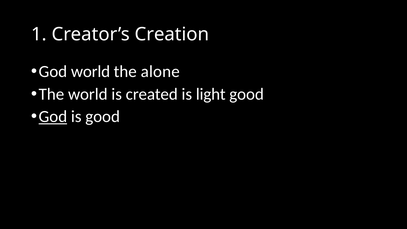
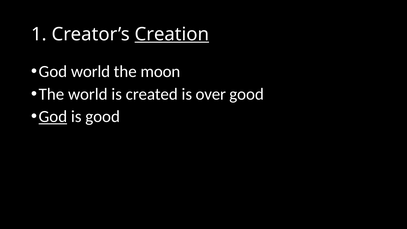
Creation underline: none -> present (172, 34)
alone: alone -> moon (160, 72)
light: light -> over (211, 94)
